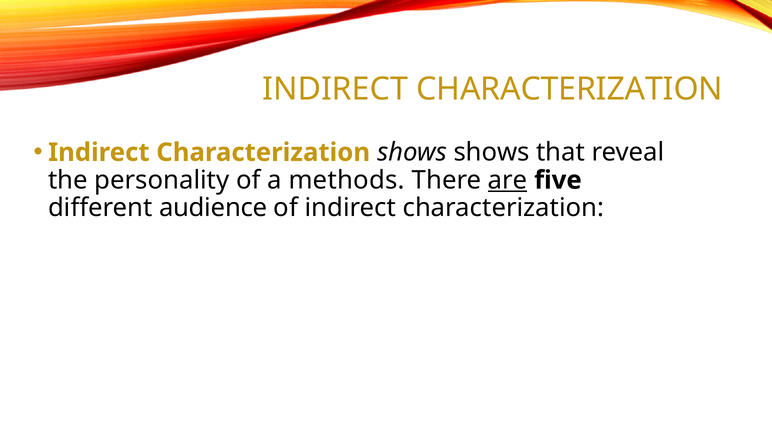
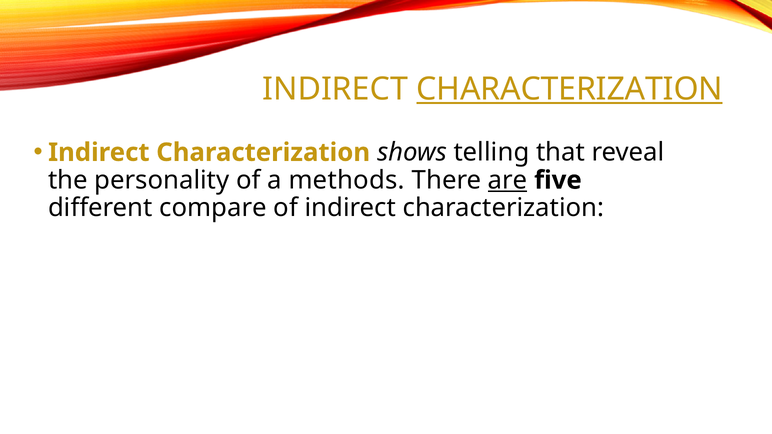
CHARACTERIZATION underline: none -> present (570, 89)
shows shows: shows -> telling (491, 153)
audience: audience -> compare (213, 208)
